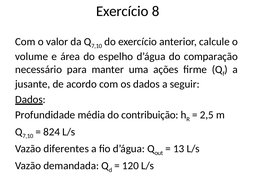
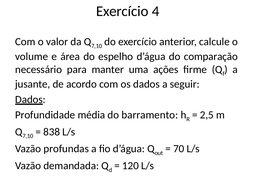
8: 8 -> 4 (156, 11)
contribuição: contribuição -> barramento (150, 115)
824: 824 -> 838 (52, 132)
diferentes: diferentes -> profundas (66, 149)
13: 13 -> 70 (179, 149)
